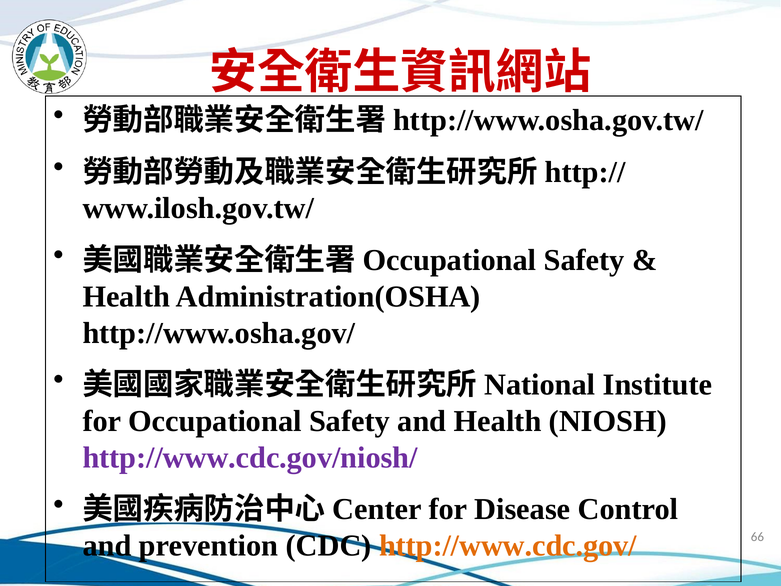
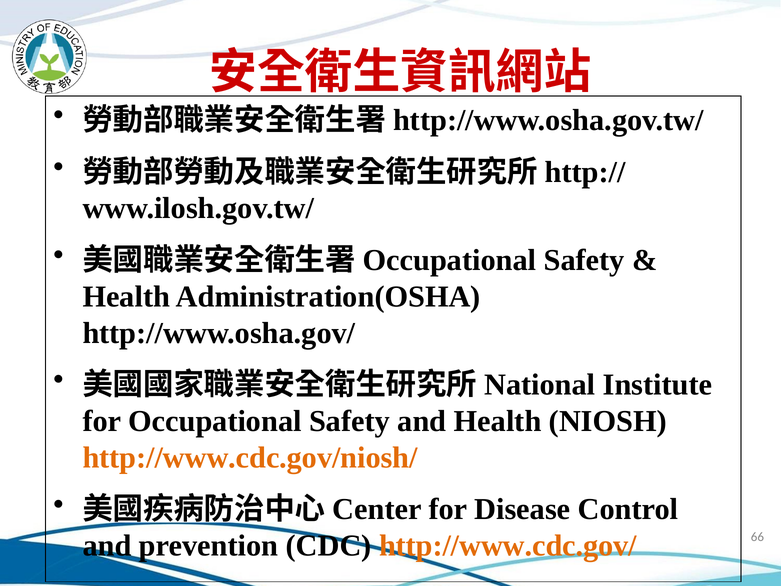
http://www.cdc.gov/niosh/ colour: purple -> orange (250, 458)
